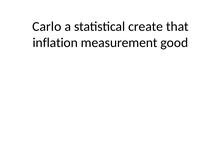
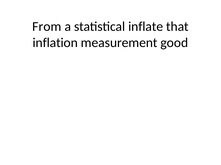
Carlo: Carlo -> From (47, 27)
create: create -> inflate (146, 27)
